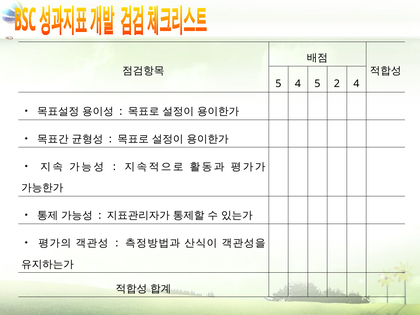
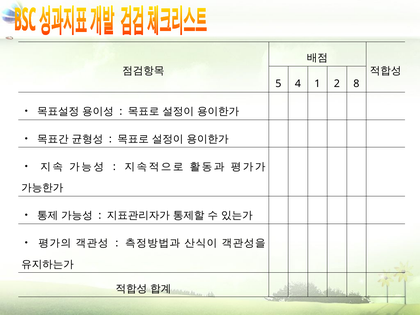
4 5: 5 -> 1 (317, 84)
2 4: 4 -> 8 (356, 84)
